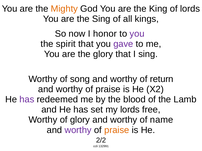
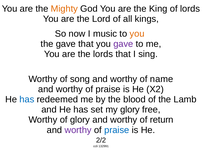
the Sing: Sing -> Lord (101, 19)
honor: honor -> music (105, 34)
you colour: purple -> orange (137, 34)
the spirit: spirit -> gave (66, 44)
the glory: glory -> lords (103, 54)
return: return -> name (162, 79)
has colour: purple -> blue (27, 100)
my lords: lords -> glory (130, 110)
name: name -> return (162, 120)
praise colour: orange -> blue (117, 130)
